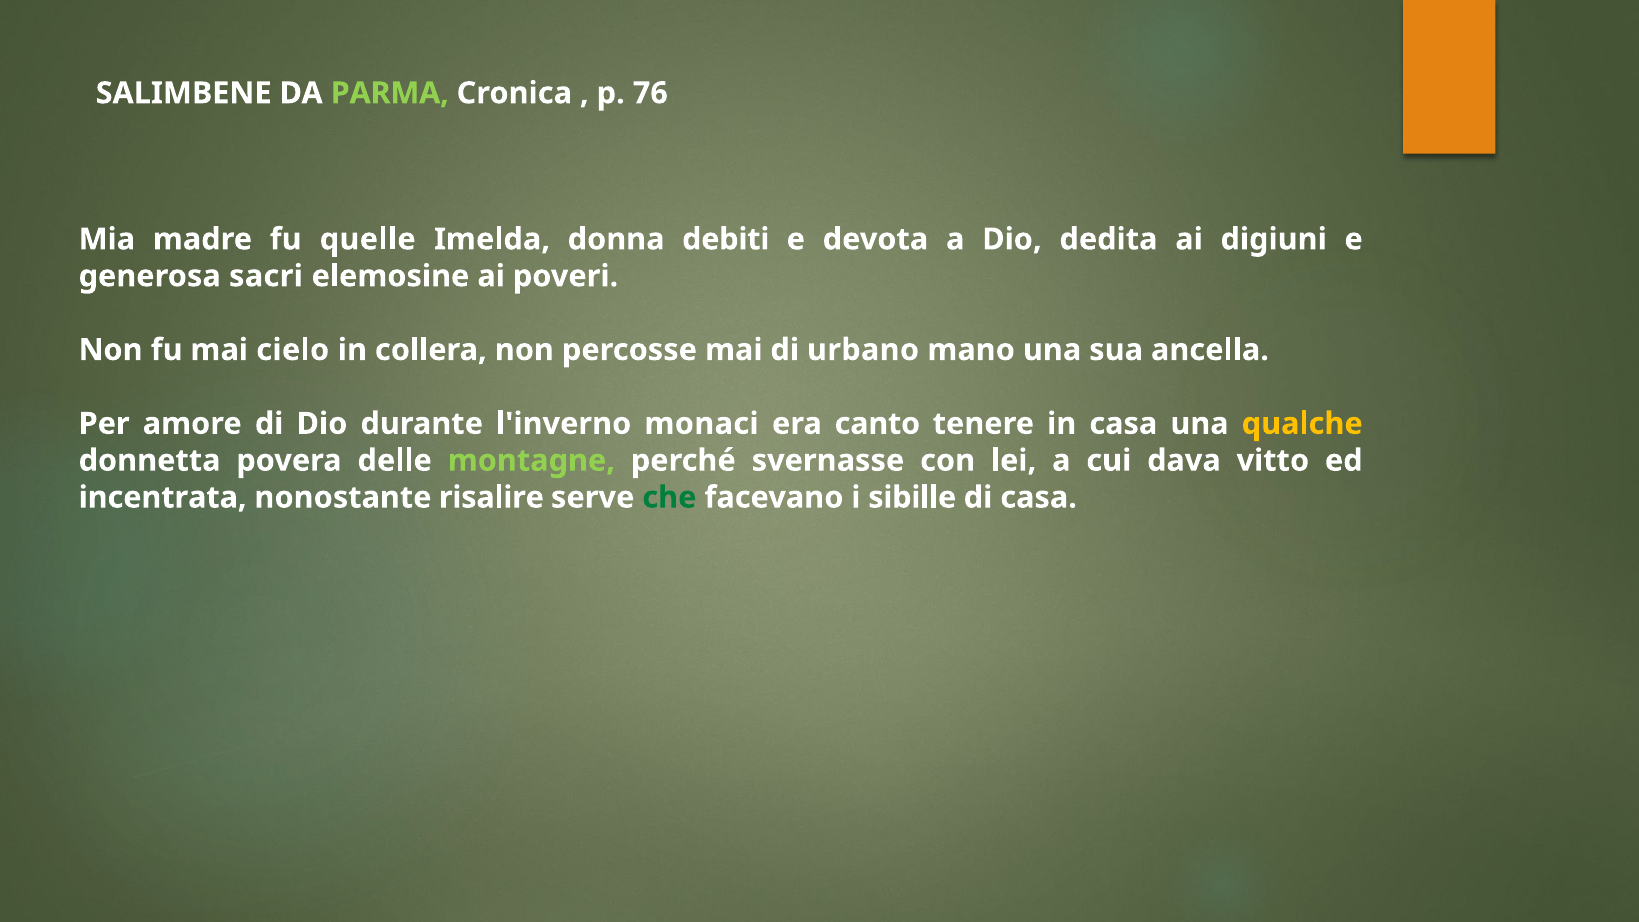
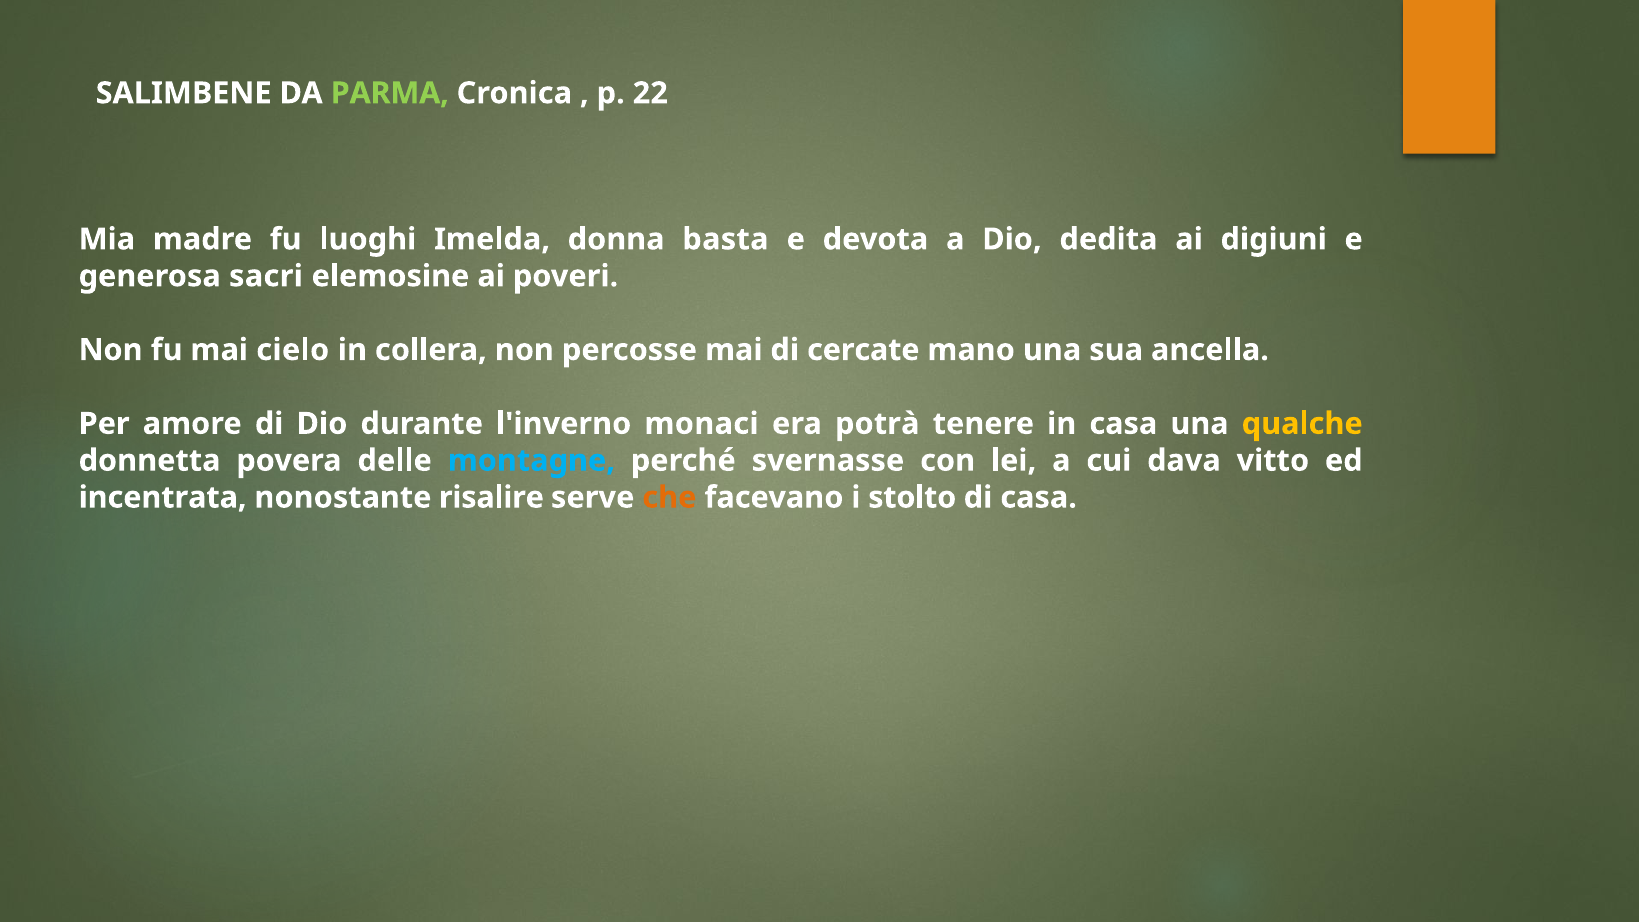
76: 76 -> 22 (650, 93)
quelle: quelle -> luoghi (368, 239)
debiti: debiti -> basta (725, 239)
urbano: urbano -> cercate (863, 350)
canto: canto -> potrà (877, 424)
montagne colour: light green -> light blue (531, 461)
che colour: green -> orange (669, 497)
sibille: sibille -> stolto (912, 497)
